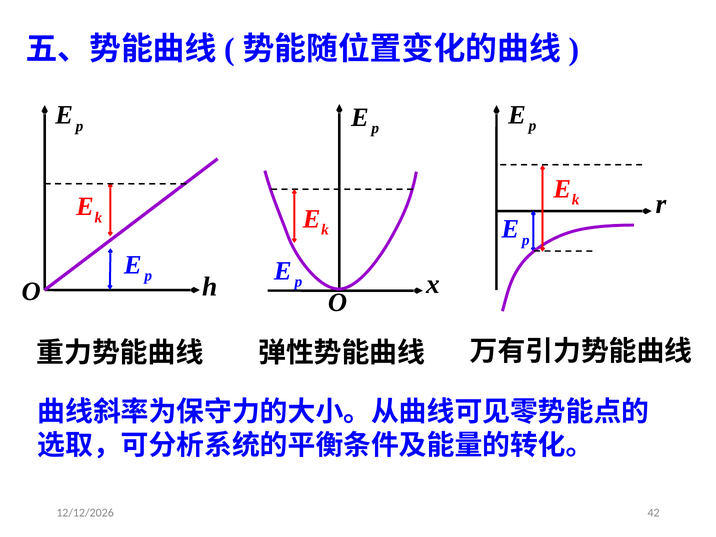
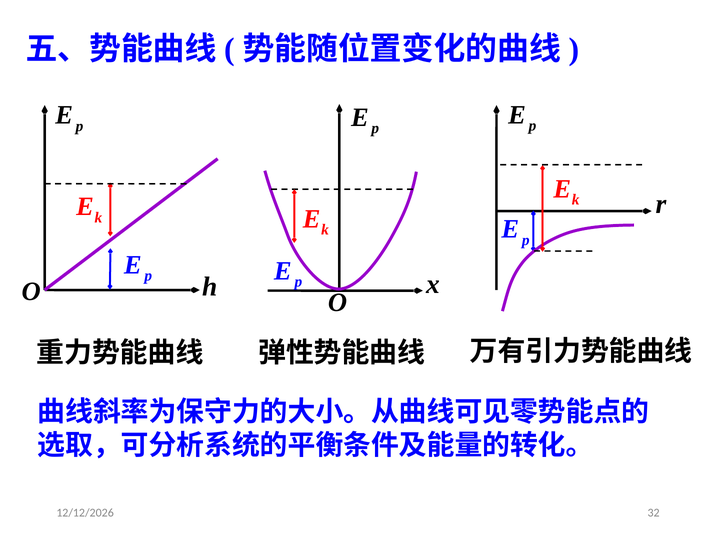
42: 42 -> 32 (654, 513)
